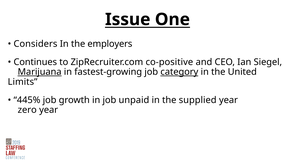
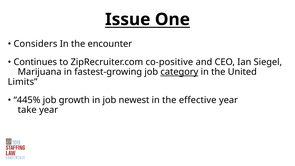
employers: employers -> encounter (110, 44)
Marijuana underline: present -> none (40, 72)
unpaid: unpaid -> newest (134, 100)
supplied: supplied -> effective (198, 100)
zero: zero -> take (27, 110)
